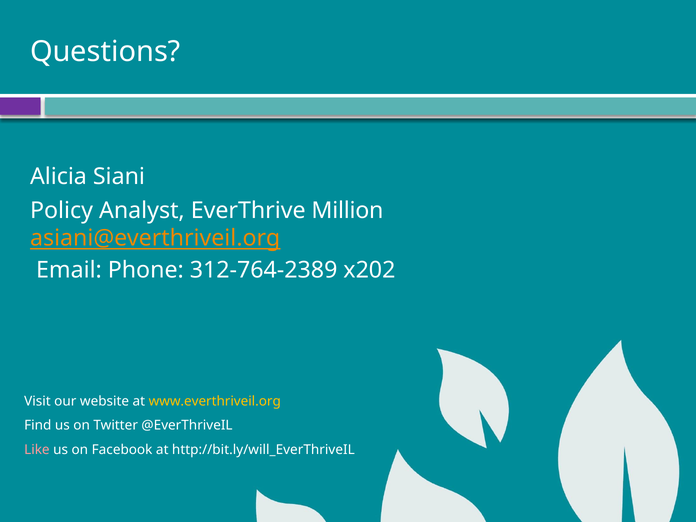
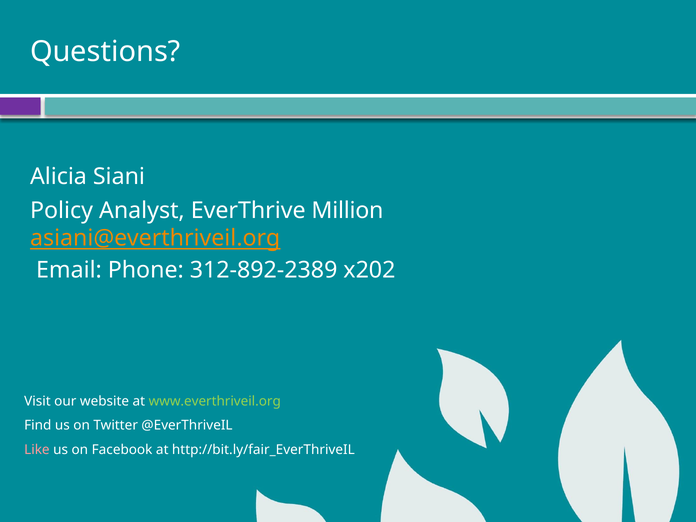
312-764-2389: 312-764-2389 -> 312-892-2389 (264, 270)
www.everthriveil.org colour: yellow -> light green (215, 401)
http://bit.ly/will_EverThriveIL: http://bit.ly/will_EverThriveIL -> http://bit.ly/fair_EverThriveIL (263, 450)
